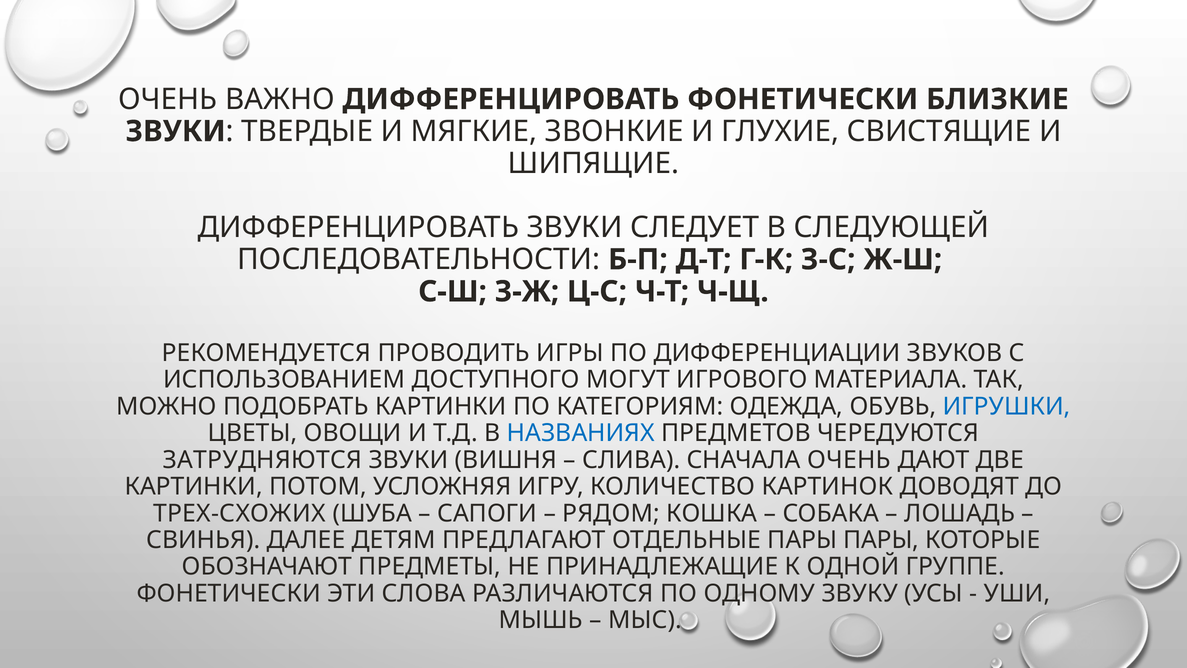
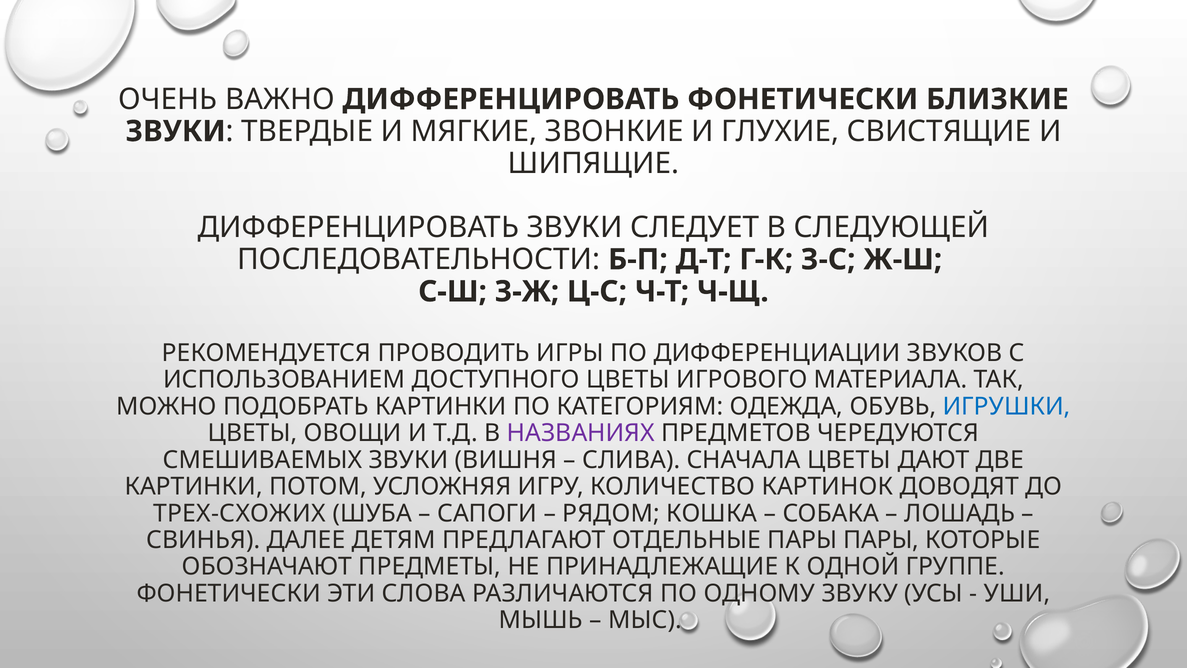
ДОСТУПНОГО МОГУТ: МОГУТ -> ЦВЕТЫ (628, 380)
НАЗВАНИЯХ colour: blue -> purple (581, 433)
ЗАТРУДНЯЮТСЯ: ЗАТРУДНЯЮТСЯ -> СМЕШИВАЕМЫХ (263, 460)
СНАЧАЛА ОЧЕНЬ: ОЧЕНЬ -> ЦВЕТЫ (849, 460)
